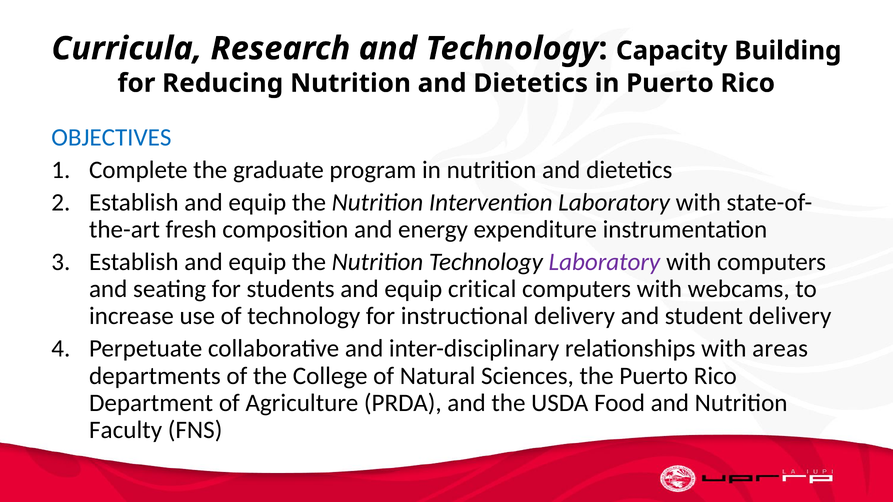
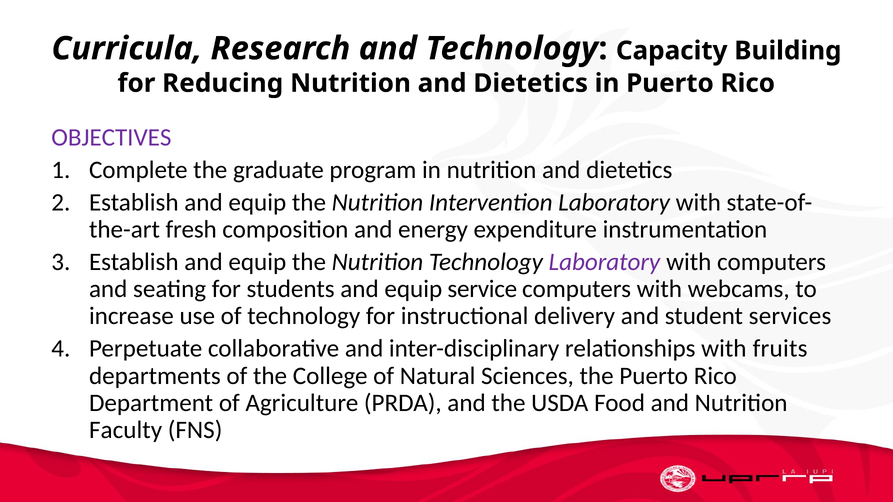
OBJECTIVES colour: blue -> purple (111, 137)
critical: critical -> service (482, 289)
student delivery: delivery -> services (790, 316)
areas: areas -> fruits (780, 349)
